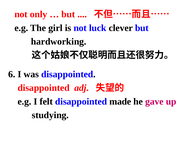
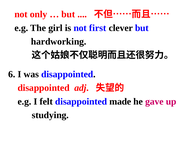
luck: luck -> first (98, 28)
